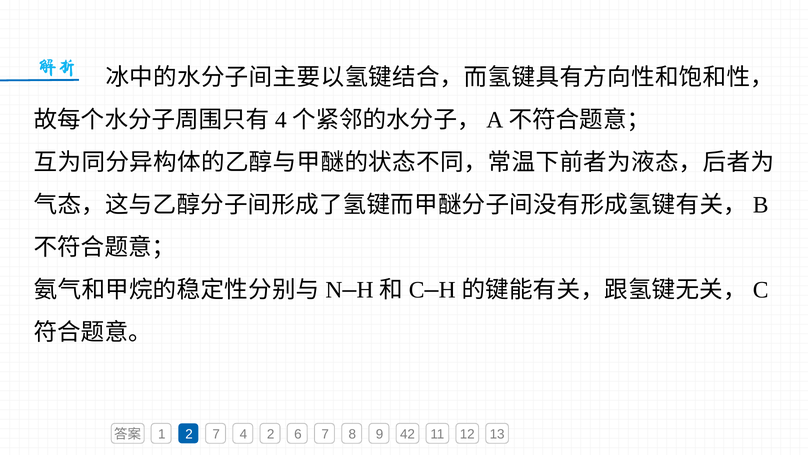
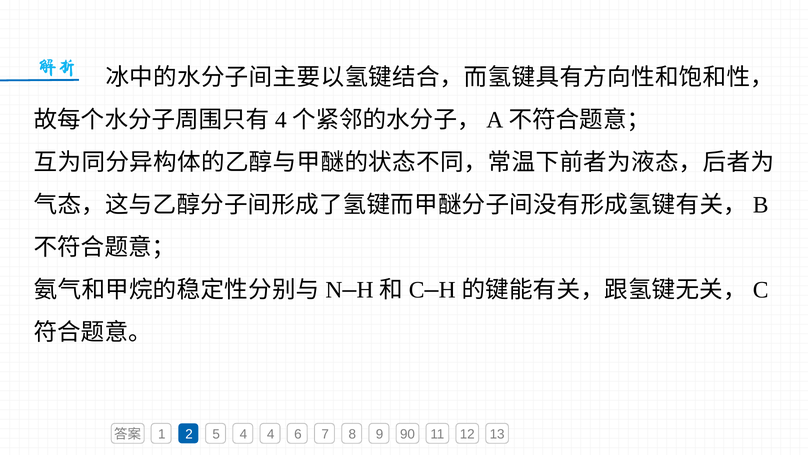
2 7: 7 -> 5 (216, 434)
4 2: 2 -> 4 (271, 434)
42: 42 -> 90 (408, 434)
